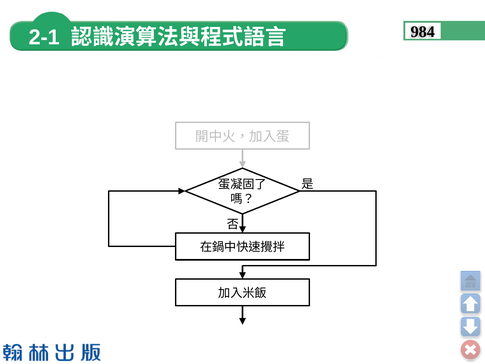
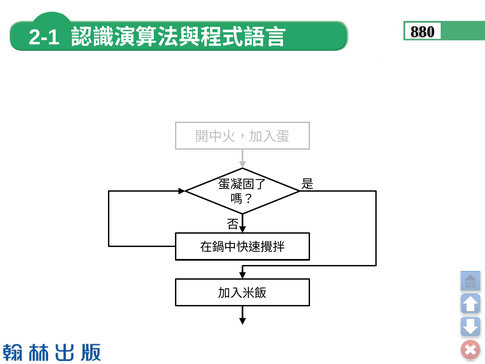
984: 984 -> 880 (423, 32)
